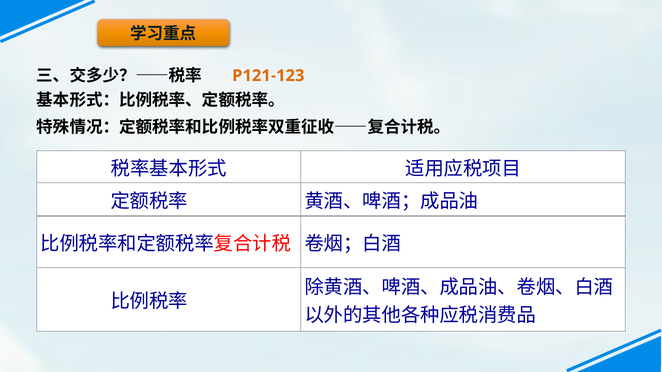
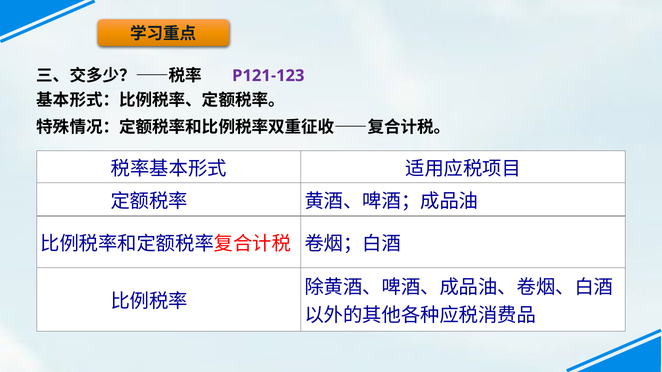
P121-123 colour: orange -> purple (268, 76)
